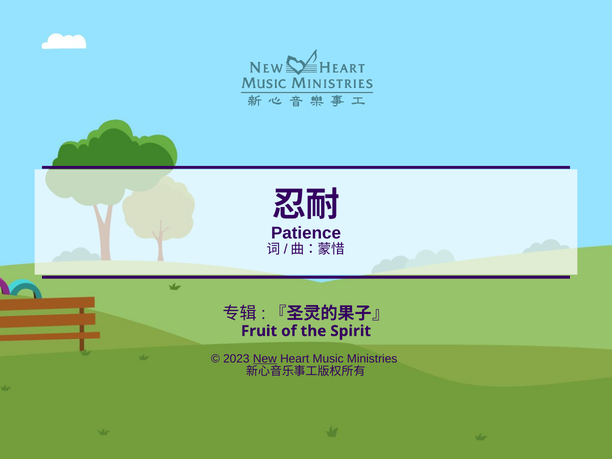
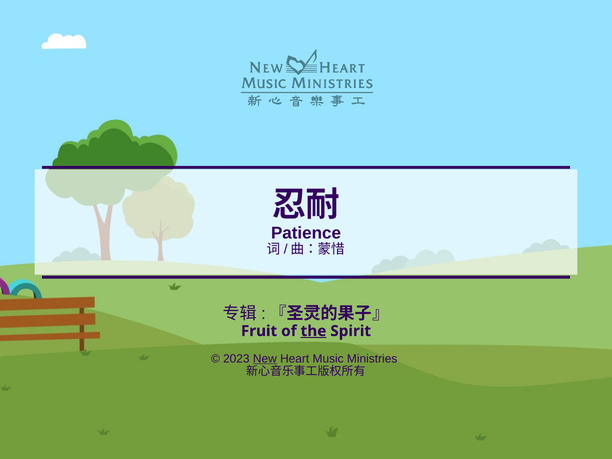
the underline: none -> present (313, 331)
